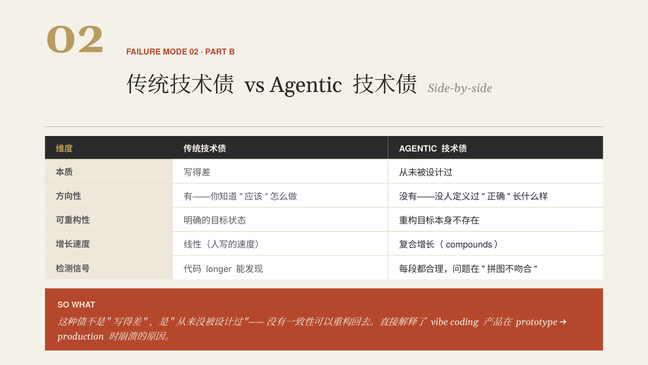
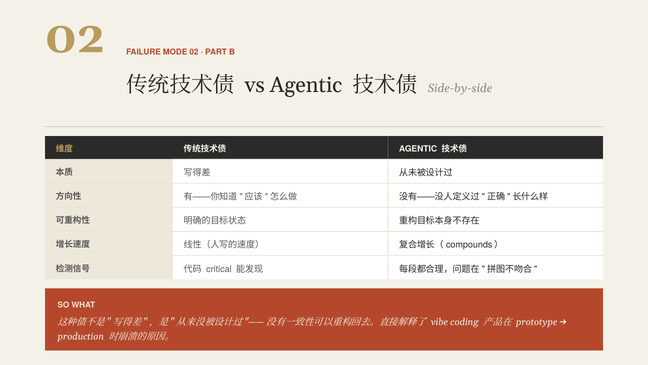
longer: longer -> critical (219, 269)
